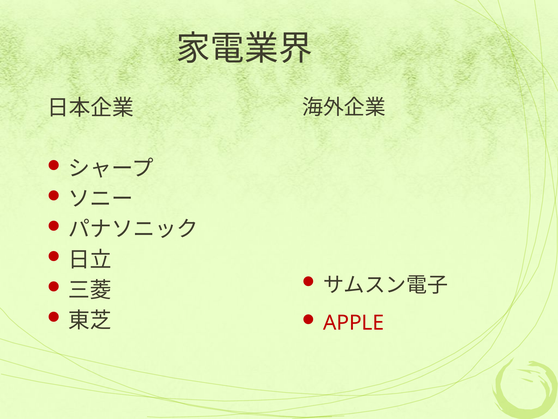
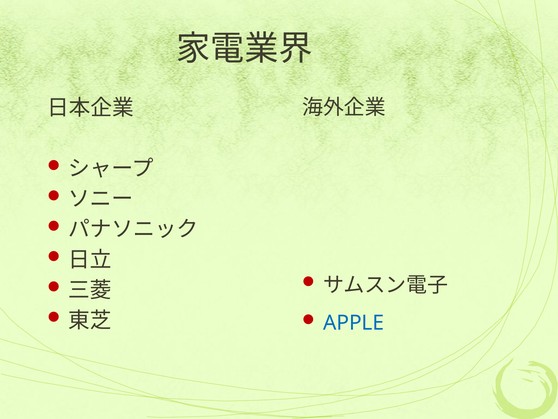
APPLE colour: red -> blue (354, 323)
